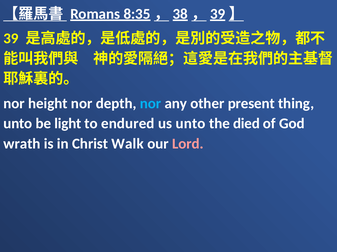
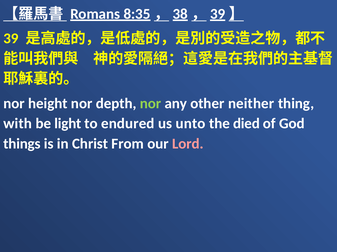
nor colour: light blue -> light green (151, 104)
present: present -> neither (251, 104)
unto: unto -> with (18, 124)
wrath: wrath -> things (22, 144)
Walk: Walk -> From (128, 144)
